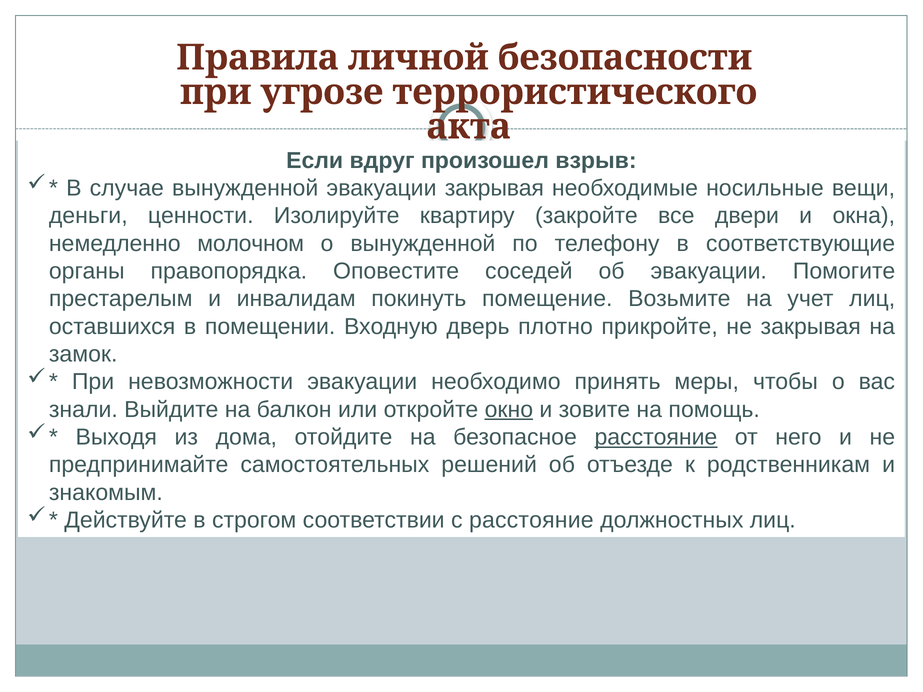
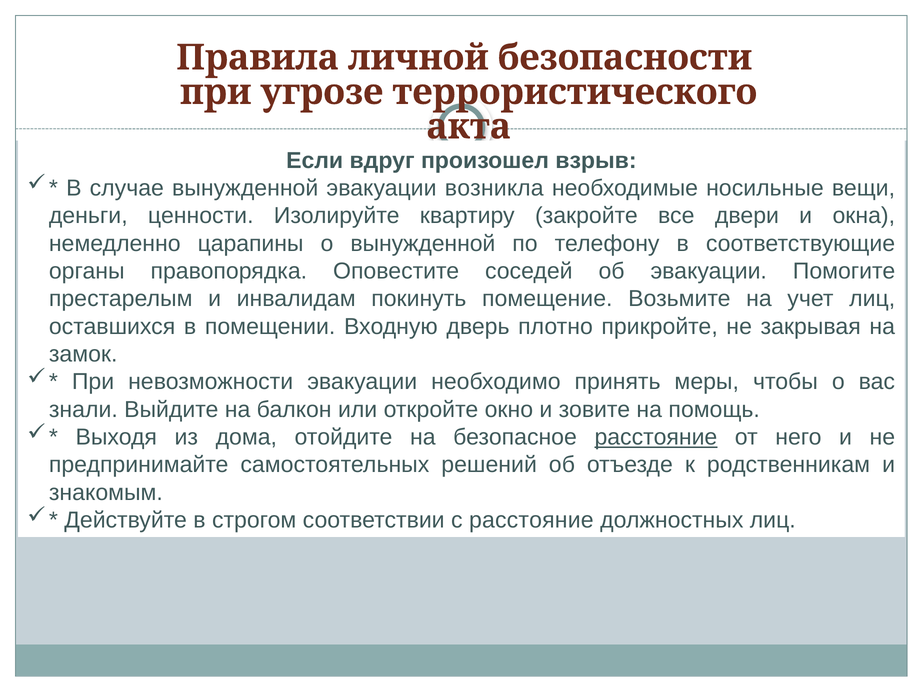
эвакуации закрывая: закрывая -> возникла (494, 188)
молочном: молочном -> царапины (251, 244)
окно underline: present -> none (509, 410)
